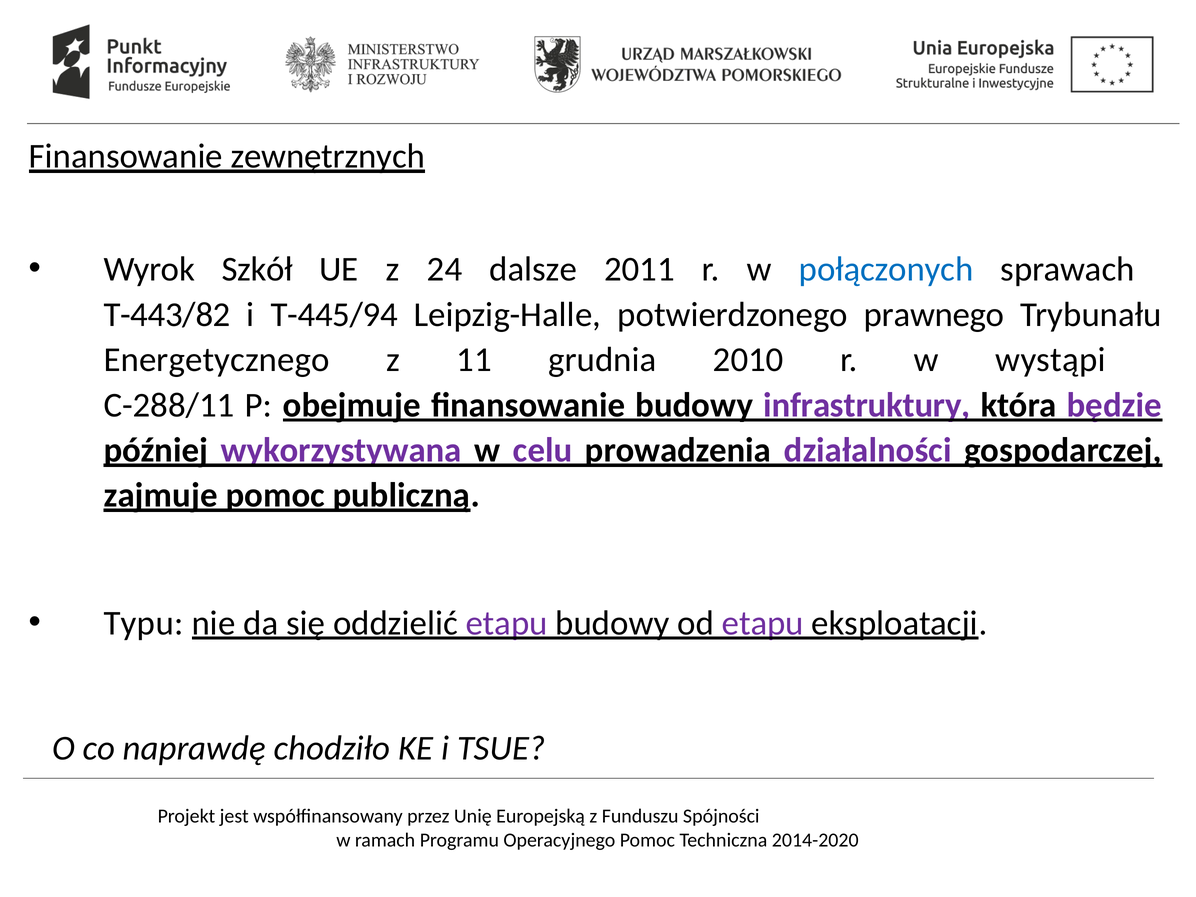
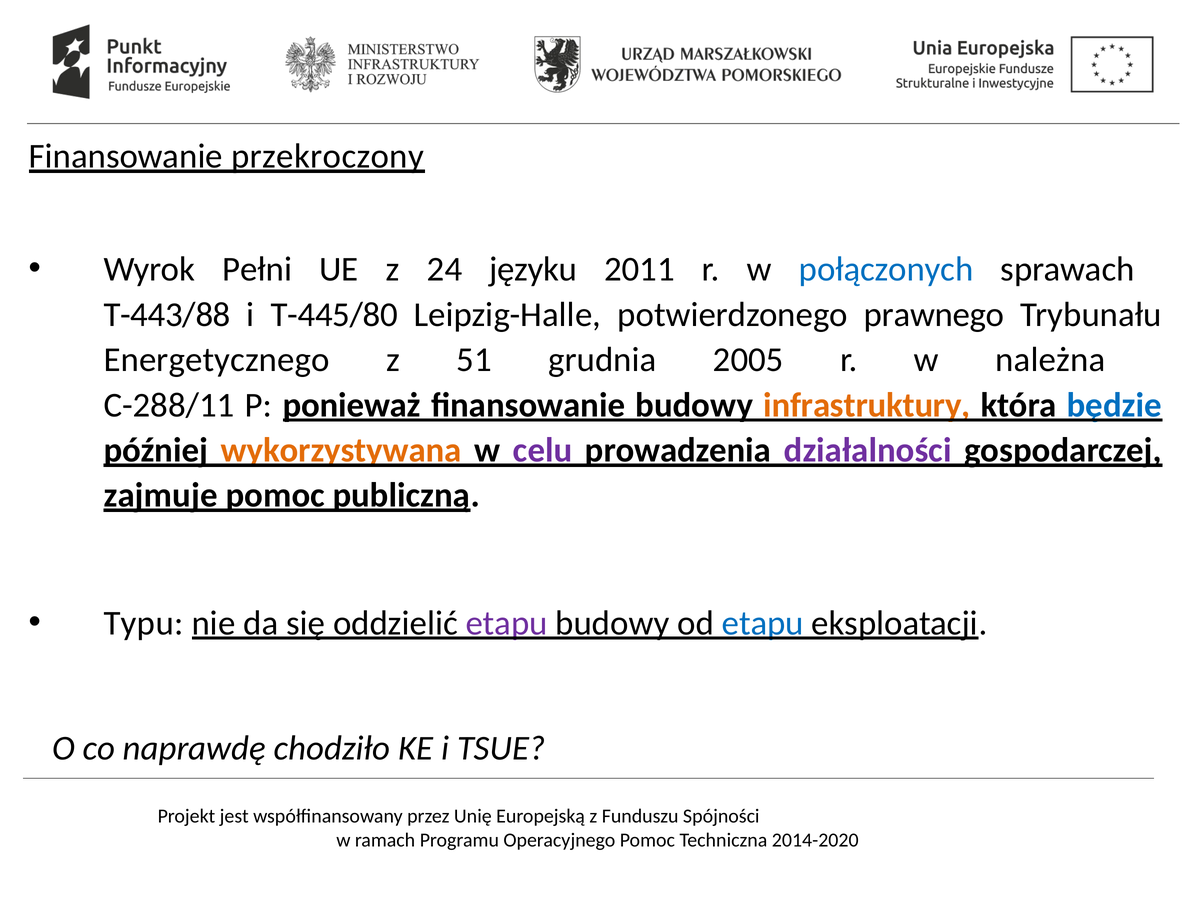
zewnętrznych: zewnętrznych -> przekroczony (328, 156)
Szkół: Szkół -> Pełni (257, 269)
dalsze: dalsze -> języku (533, 269)
T-443/82: T-443/82 -> T-443/88 (167, 315)
T-445/94: T-445/94 -> T-445/80 (334, 315)
11: 11 -> 51 (474, 360)
2010: 2010 -> 2005 (748, 360)
wystąpi: wystąpi -> należna (1050, 360)
obejmuje: obejmuje -> ponieważ (352, 405)
infrastruktury colour: purple -> orange (867, 405)
będzie colour: purple -> blue (1114, 405)
wykorzystywana colour: purple -> orange (341, 450)
etapu colour: purple -> blue (763, 623)
